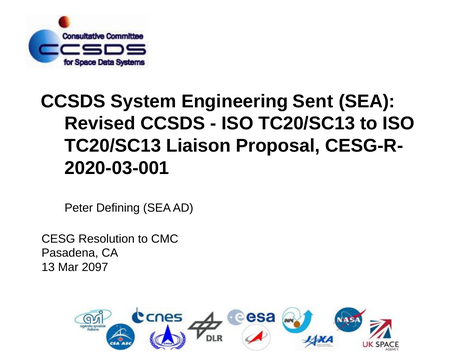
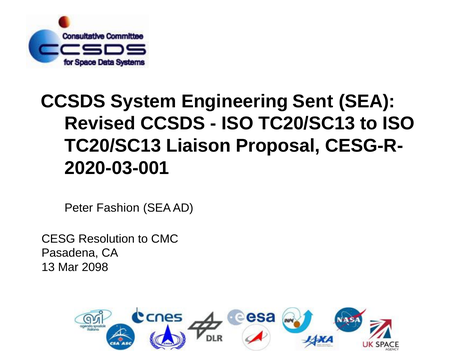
Defining: Defining -> Fashion (118, 208)
2097: 2097 -> 2098 (95, 267)
